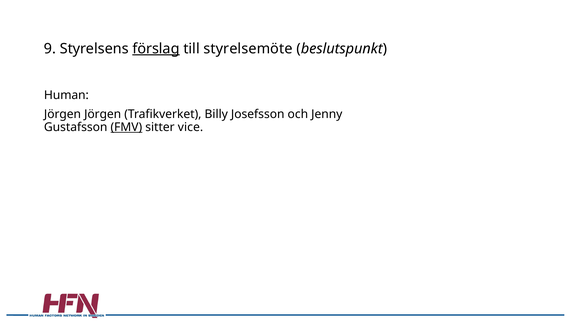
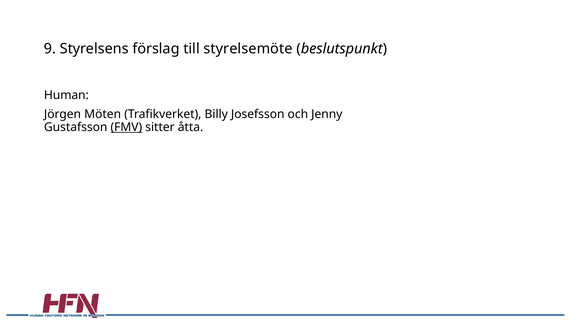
förslag underline: present -> none (156, 49)
Jörgen Jörgen: Jörgen -> Möten (103, 114)
vice: vice -> åtta (191, 127)
